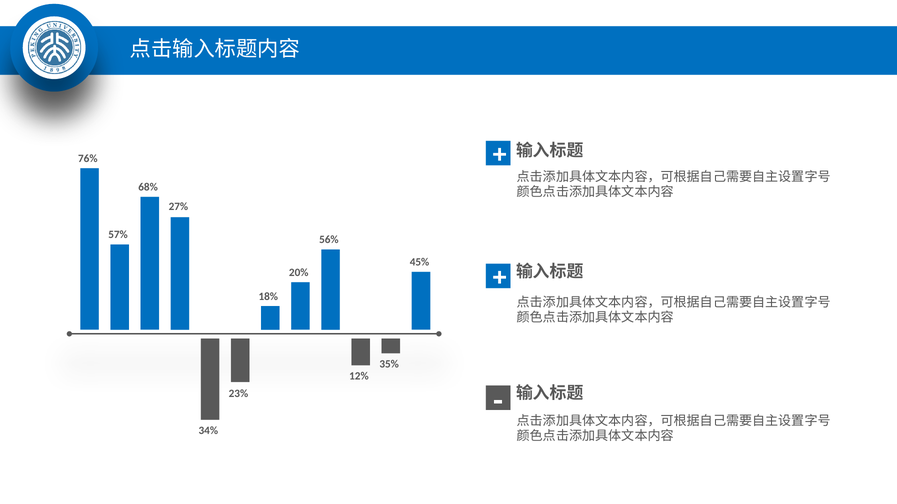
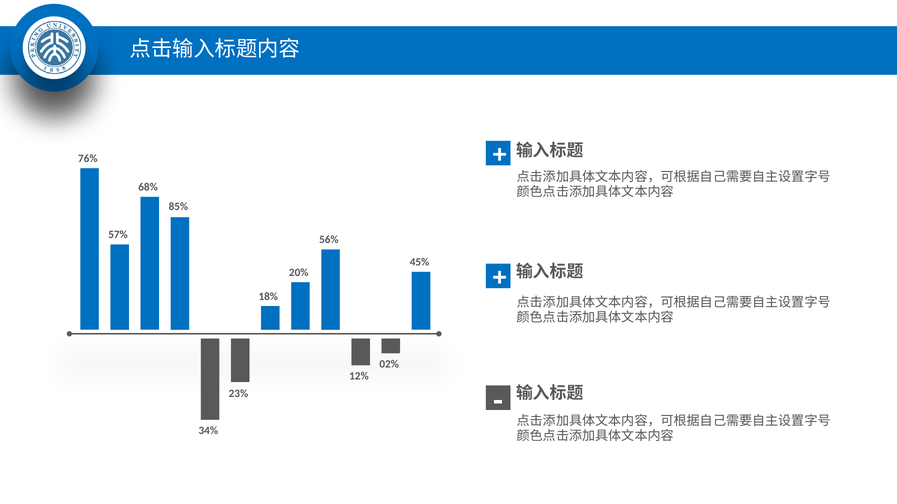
27%: 27% -> 85% (178, 207)
35%: 35% -> 02% (389, 364)
